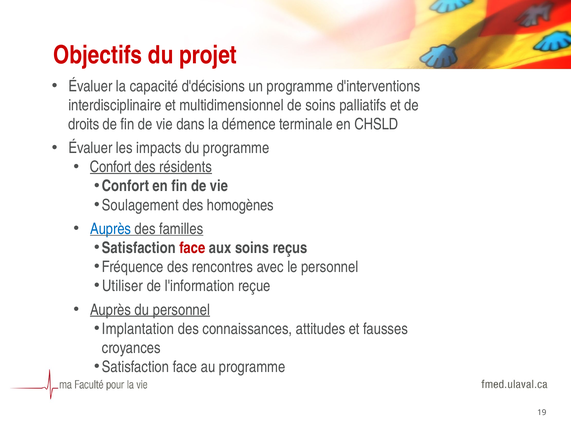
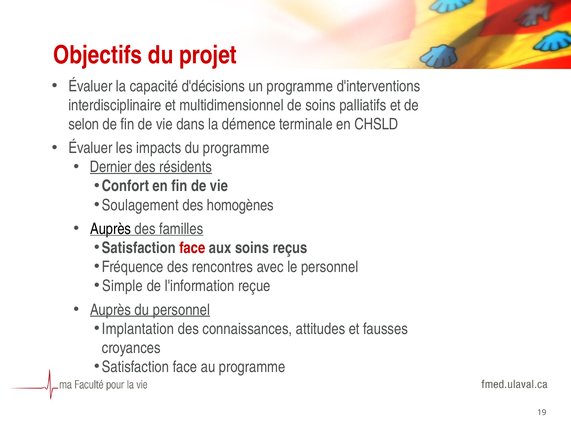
droits: droits -> selon (84, 124)
Confort: Confort -> Dernier (111, 167)
Auprès colour: blue -> black (111, 229)
Utiliser: Utiliser -> Simple (122, 286)
